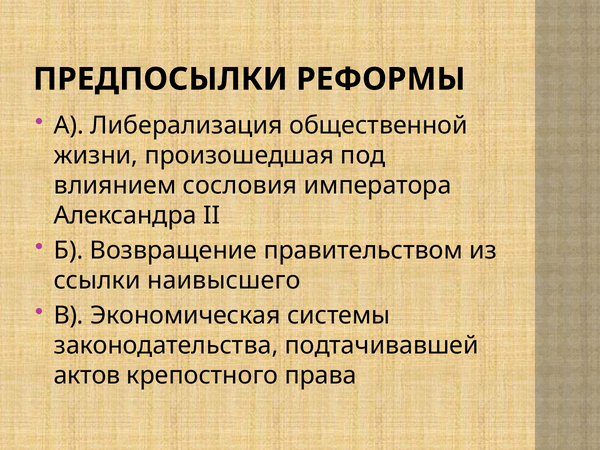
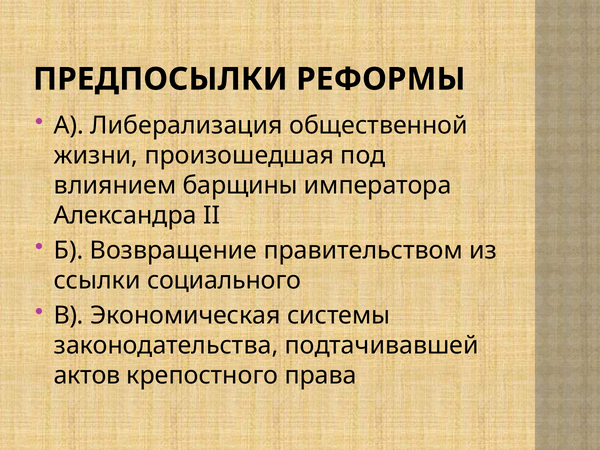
сословия: сословия -> барщины (240, 185)
наивысшего: наивысшего -> социального (224, 280)
